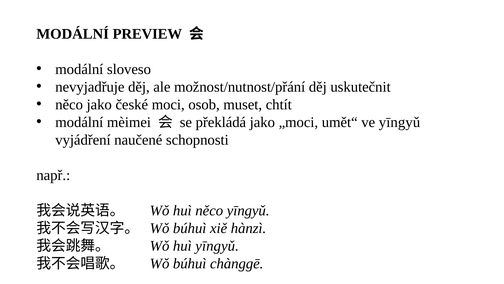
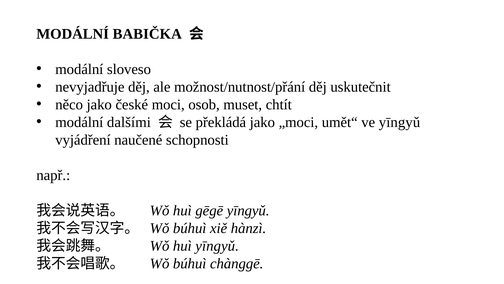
PREVIEW: PREVIEW -> BABIČKA (147, 34)
mèimei: mèimei -> dalšími (129, 122)
huì něco: něco -> gēgē (209, 210)
